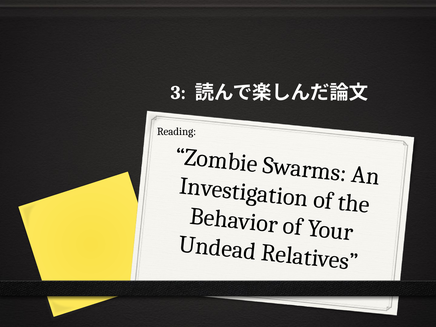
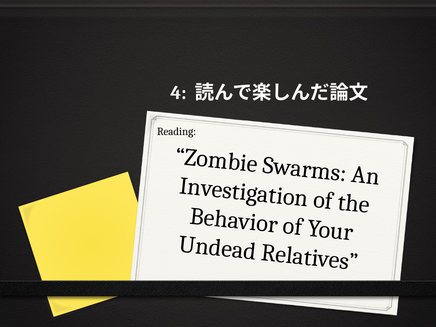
3: 3 -> 4 (179, 93)
